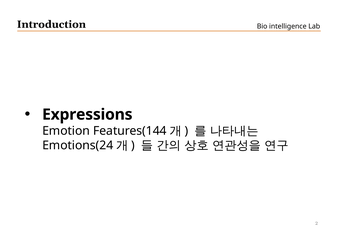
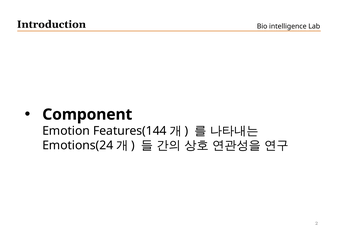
Expressions: Expressions -> Component (87, 114)
